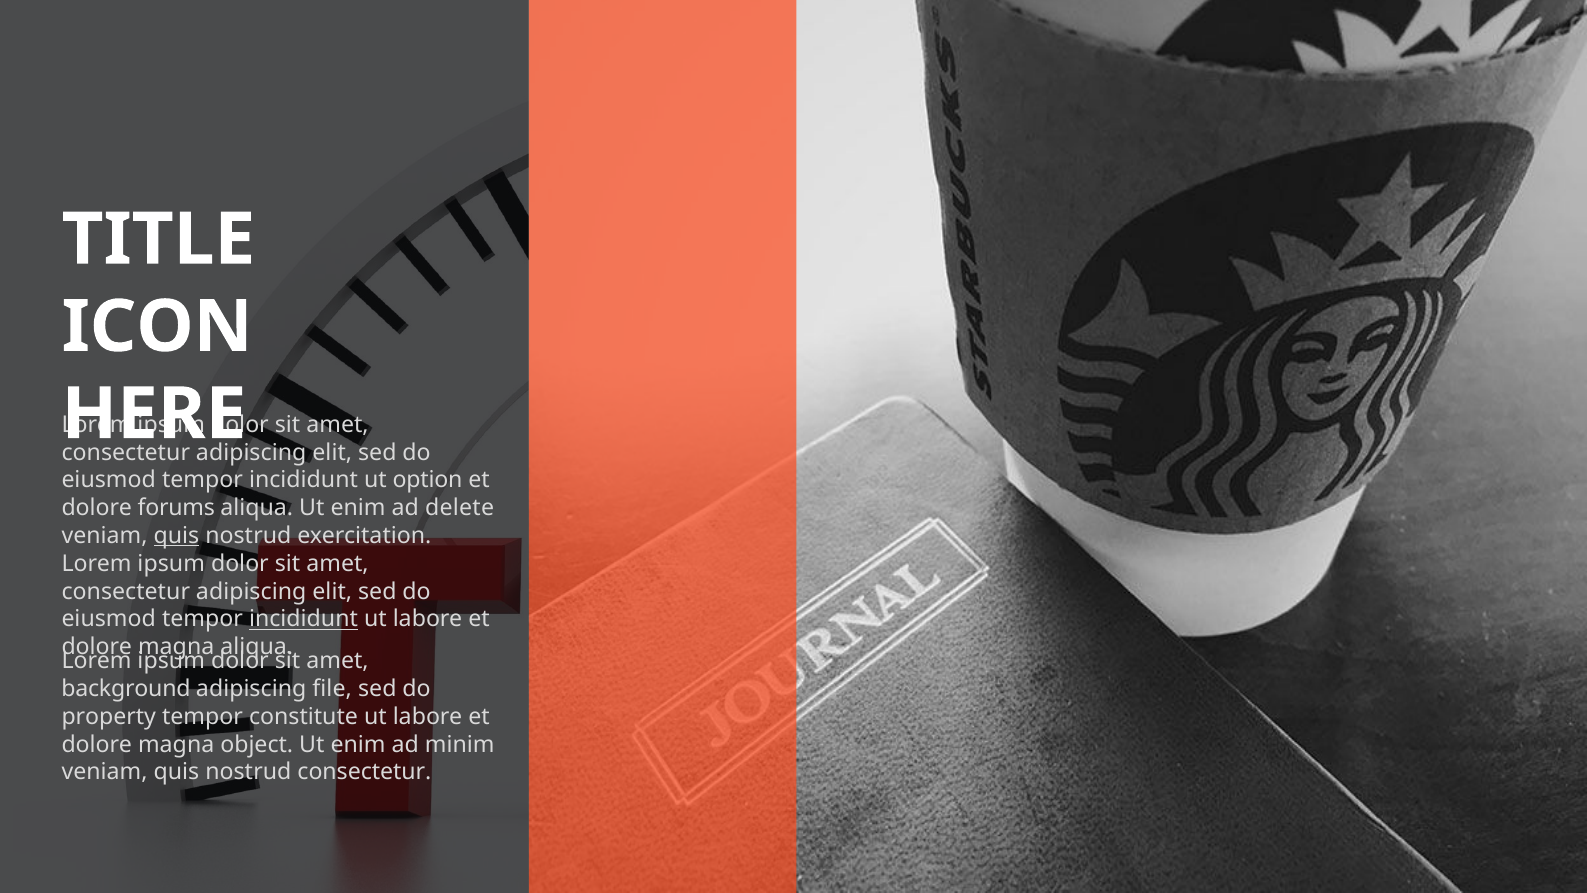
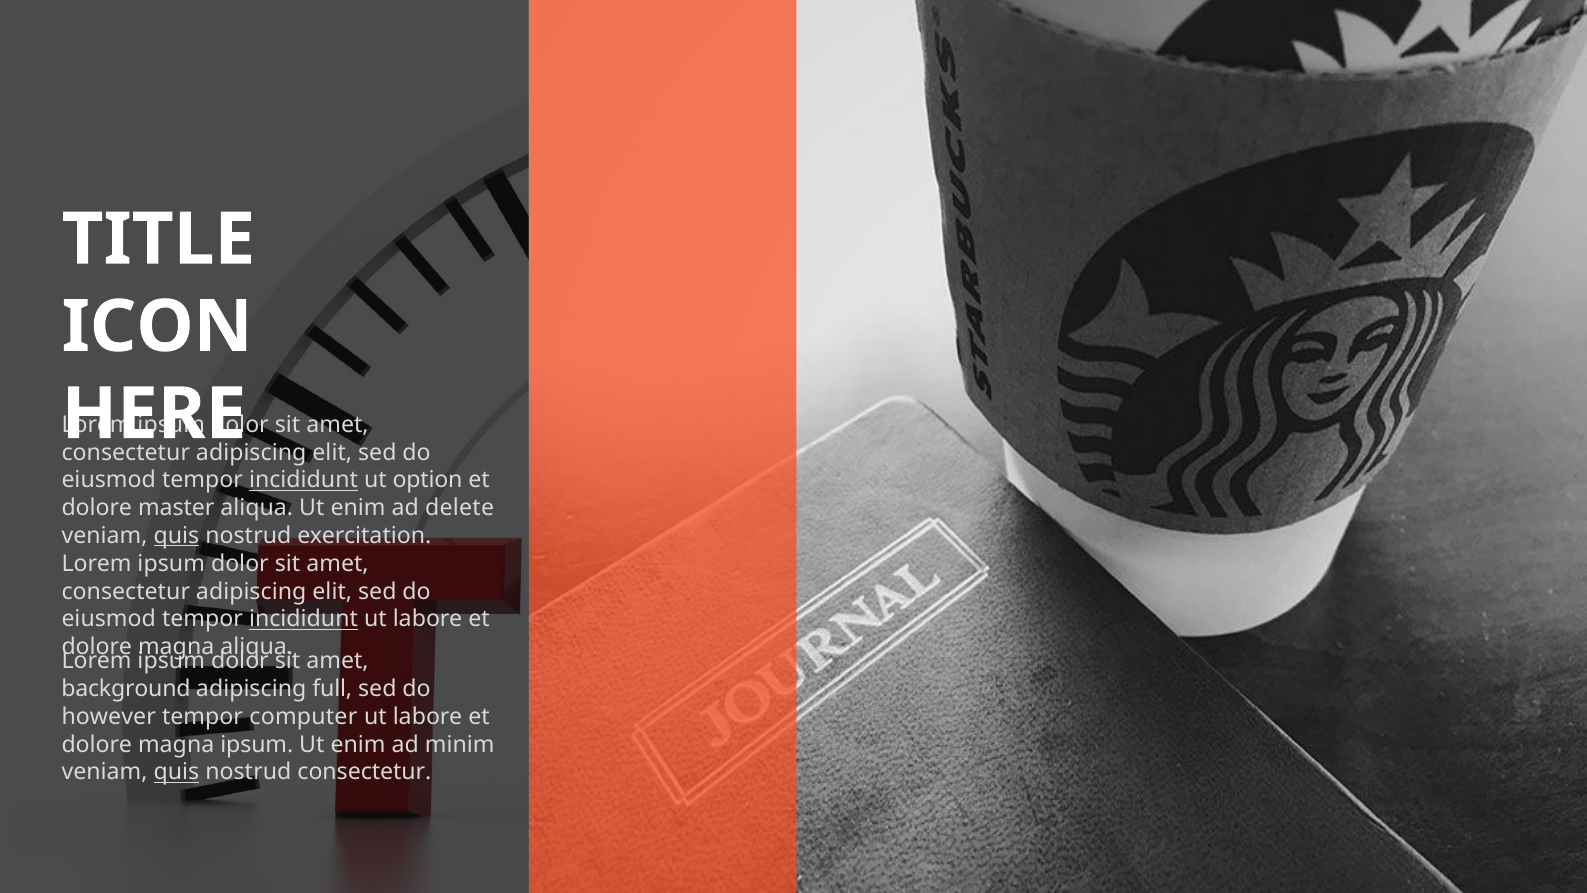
incididunt underline: none -> present (303, 480)
forums: forums -> master (176, 508)
file: file -> full (332, 689)
property: property -> however (109, 716)
constitute: constitute -> computer (303, 716)
magna object: object -> ipsum (257, 744)
quis underline: none -> present (176, 772)
